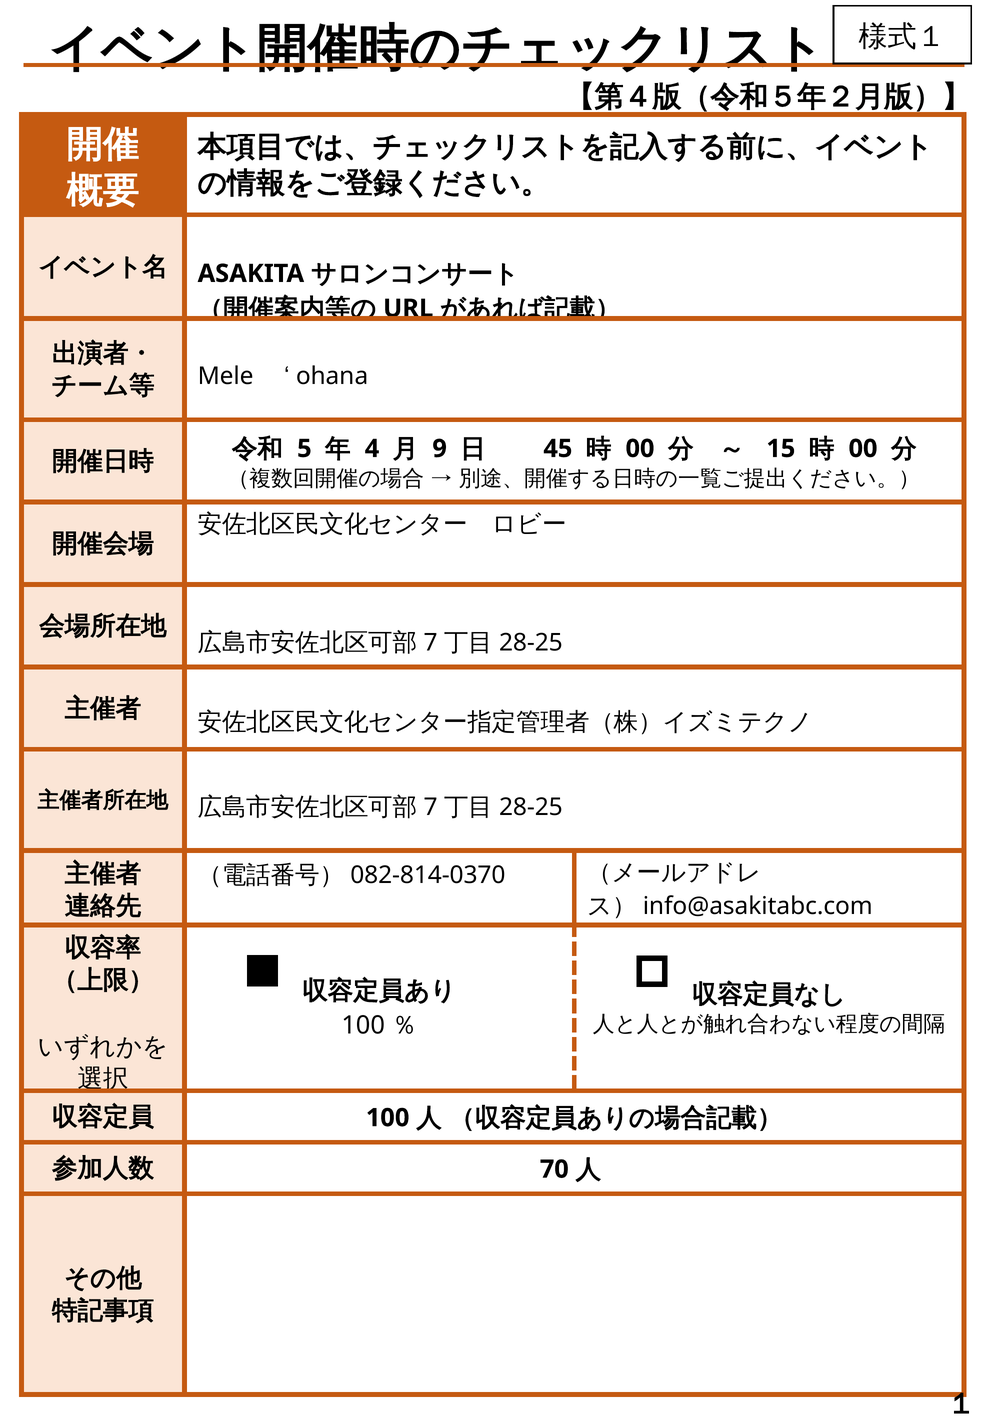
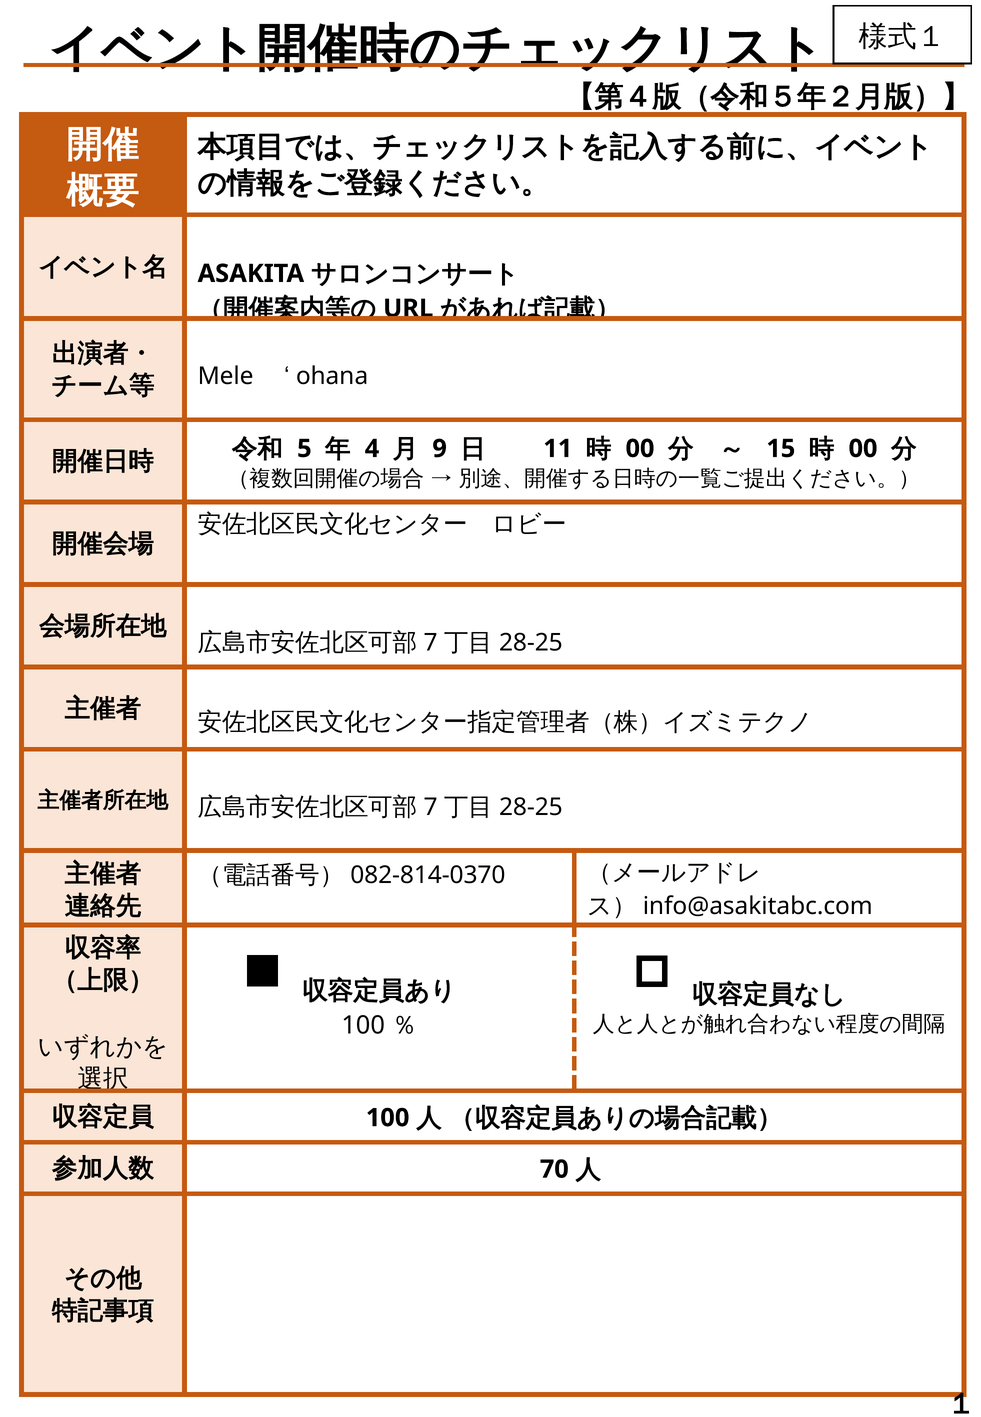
45: 45 -> 11 (558, 449)
